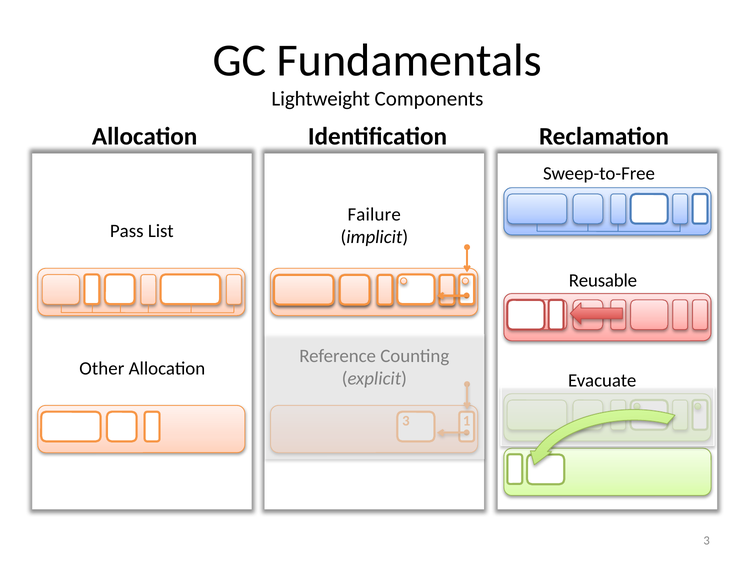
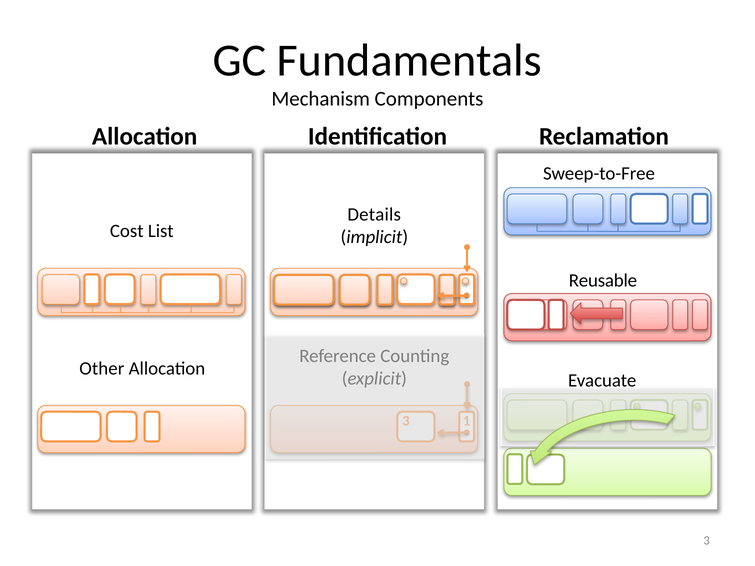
Lightweight: Lightweight -> Mechanism (321, 99)
Failure: Failure -> Details (374, 215)
Pass: Pass -> Cost (127, 231)
